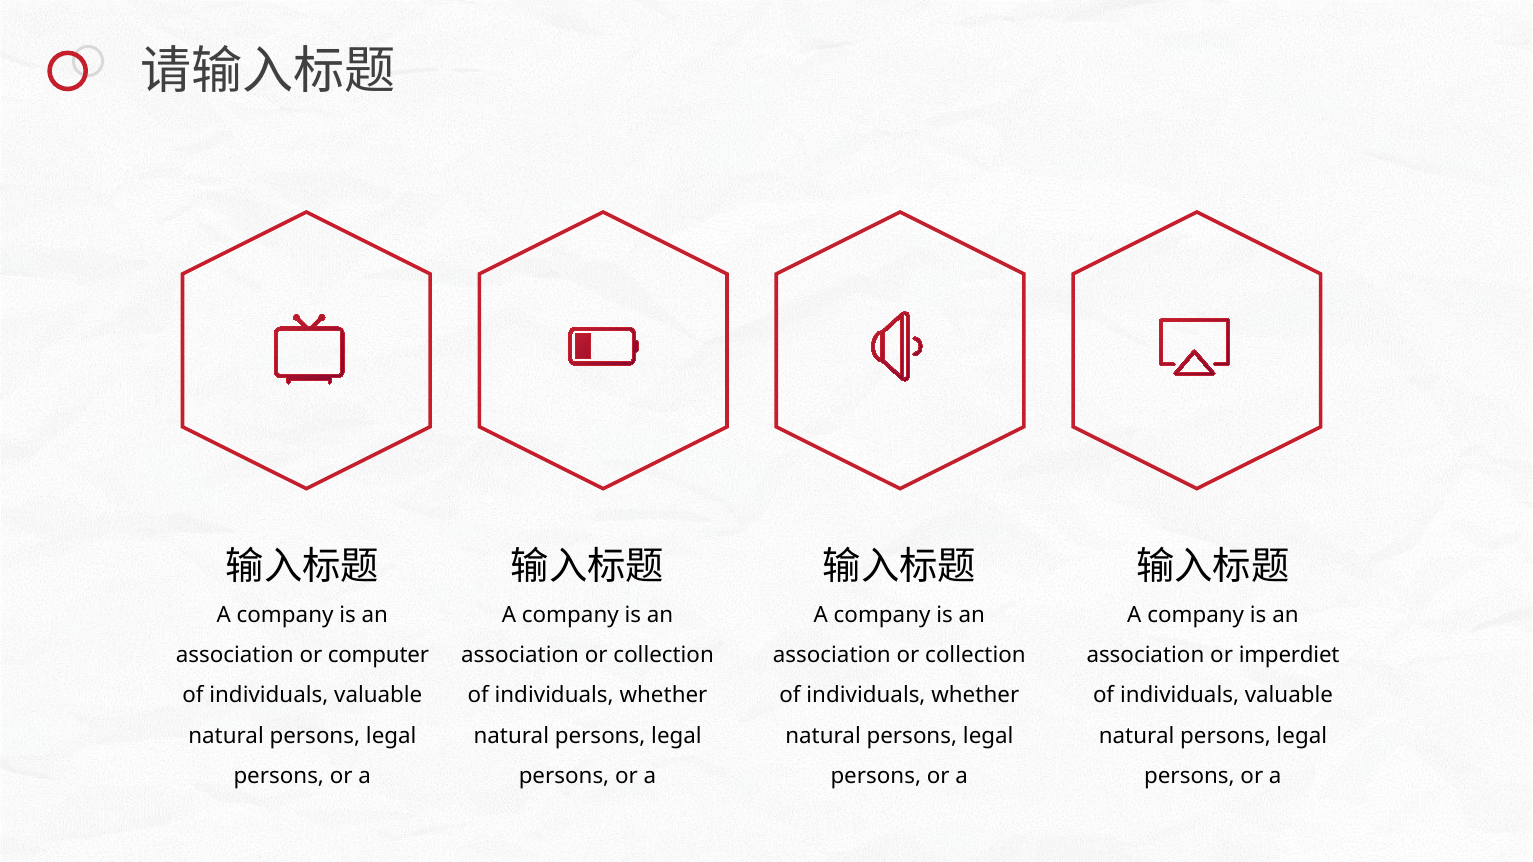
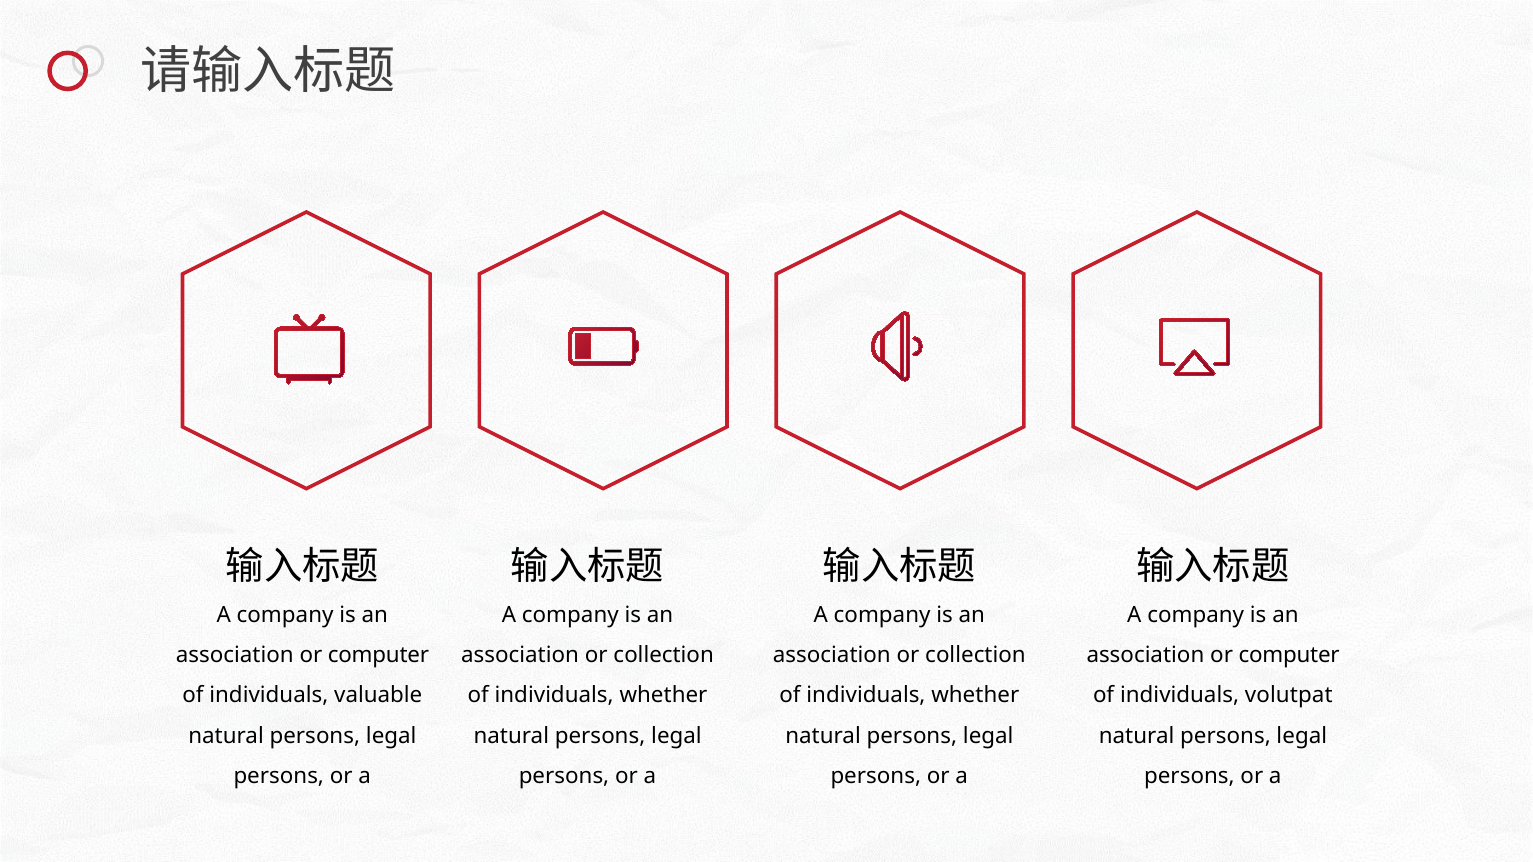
imperdiet: imperdiet -> computer (1289, 655)
valuable: valuable -> volutpat (1289, 696)
